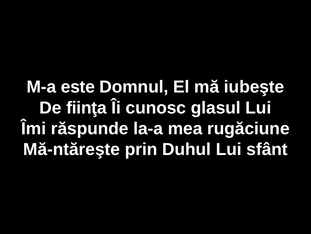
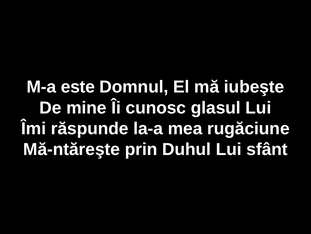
fiinţa: fiinţa -> mine (86, 107)
